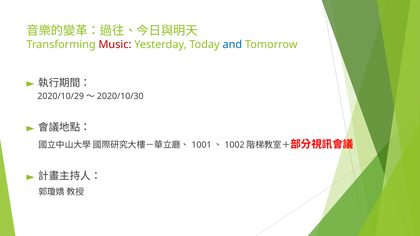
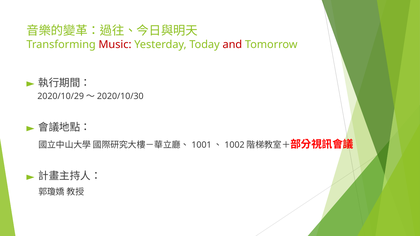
and colour: blue -> red (232, 45)
